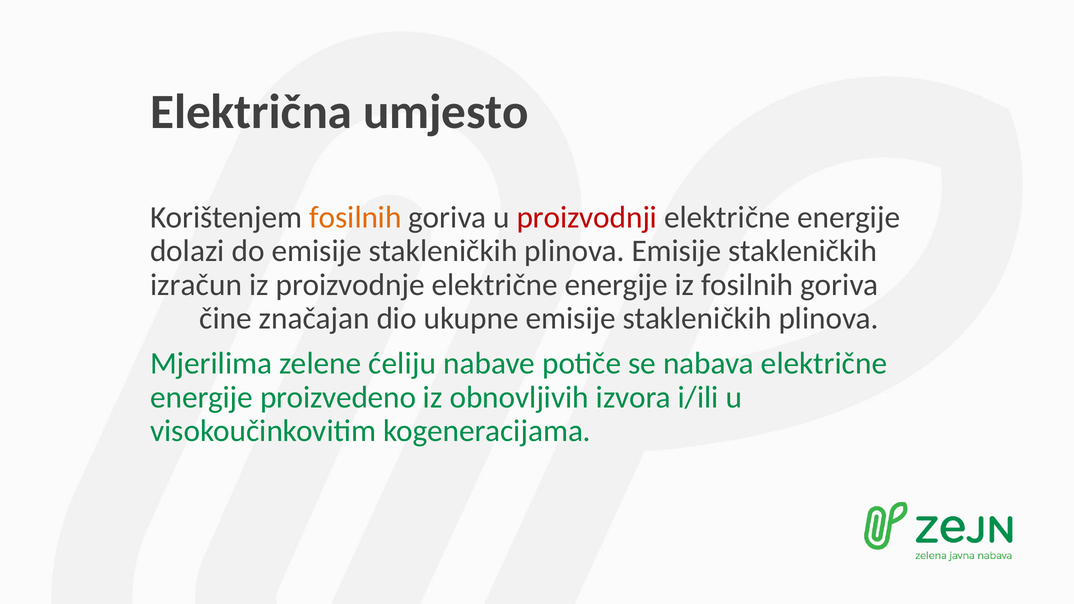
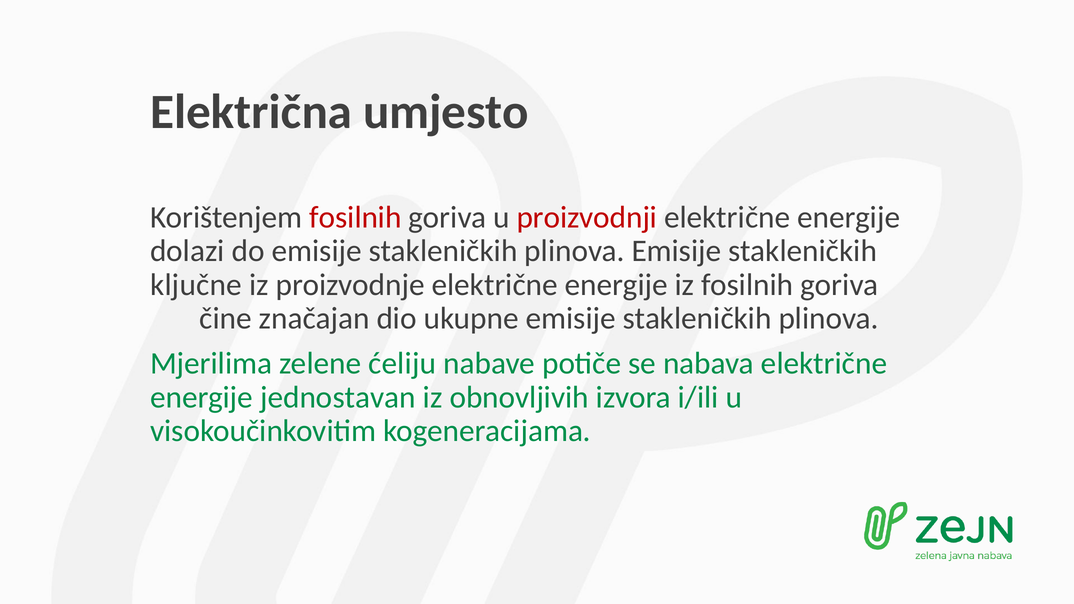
fosilnih colour: orange -> red (355, 217)
izračun: izračun -> ključne (196, 285)
proizvedeno: proizvedeno -> jednostavan (338, 397)
